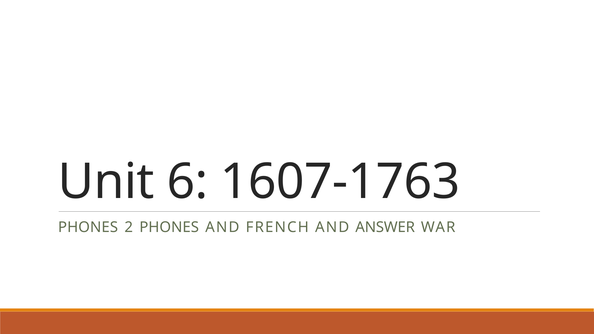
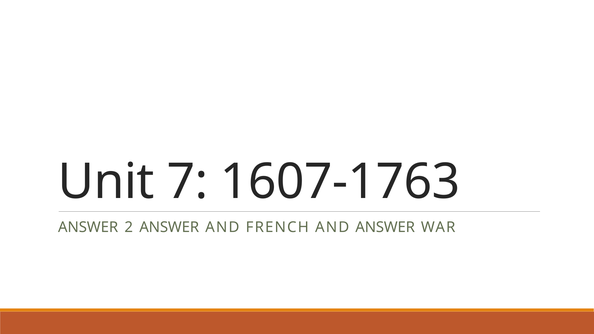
6: 6 -> 7 (187, 182)
PHONES: PHONES -> ANSWER (88, 227)
2 PHONES: PHONES -> ANSWER (169, 227)
